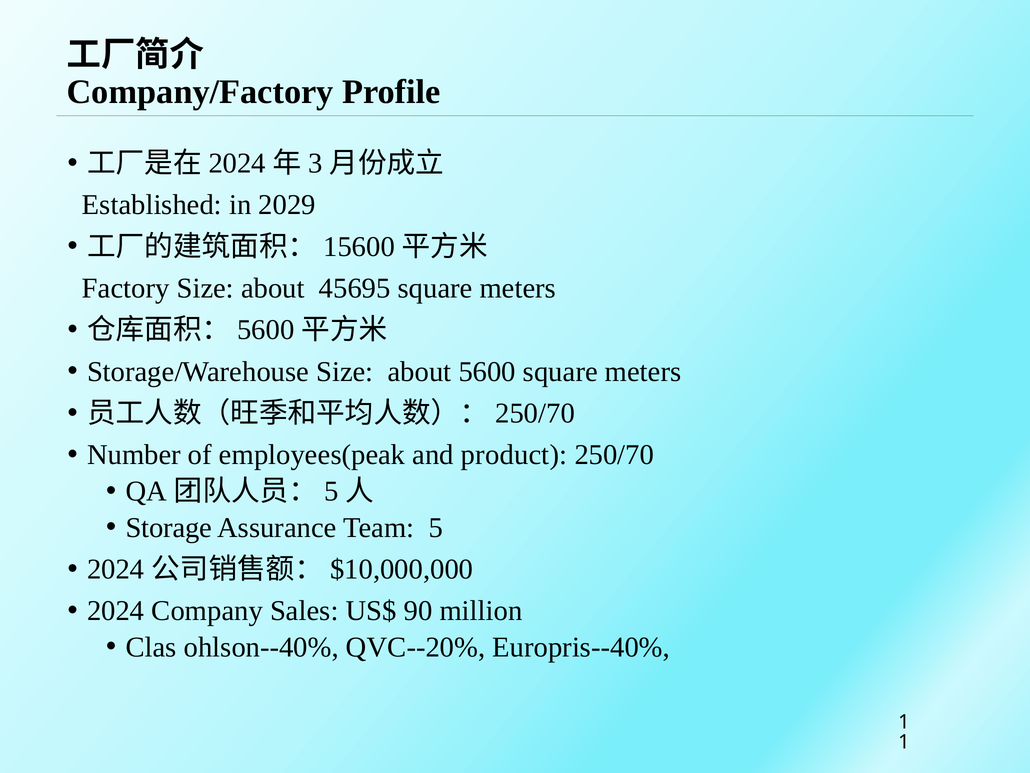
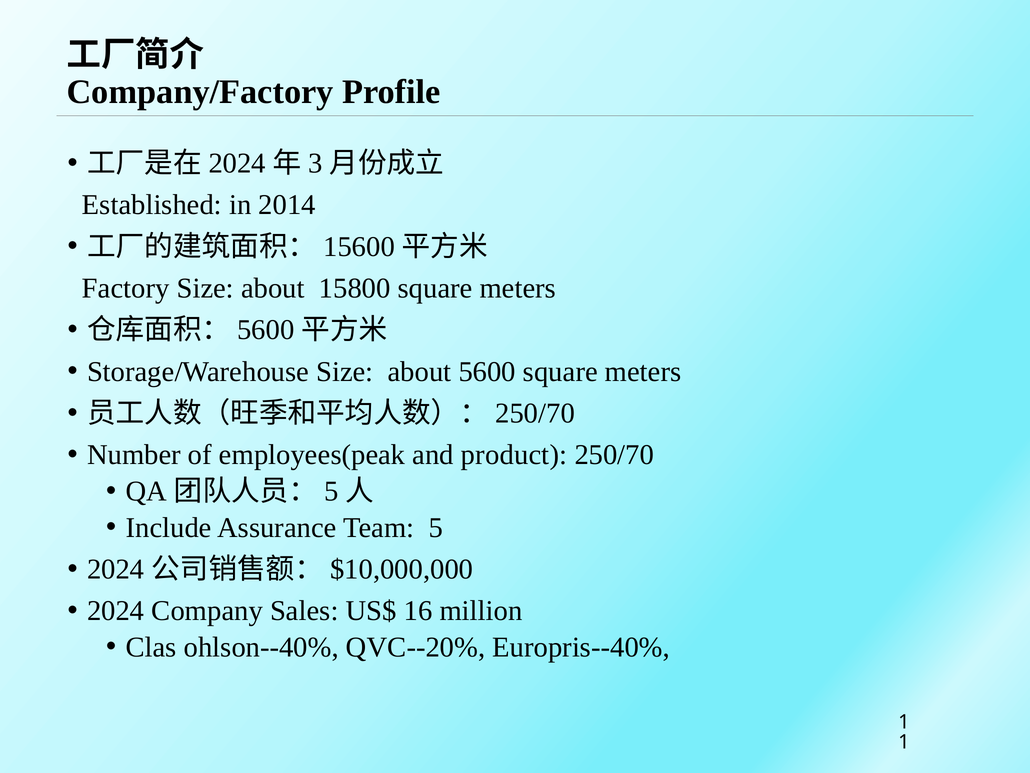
2029: 2029 -> 2014 (287, 205)
45695: 45695 -> 15800 (355, 288)
Storage: Storage -> Include (169, 527)
90: 90 -> 16 (418, 611)
